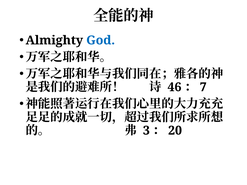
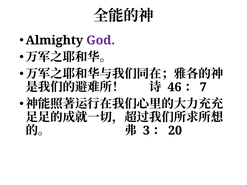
God colour: blue -> purple (101, 40)
